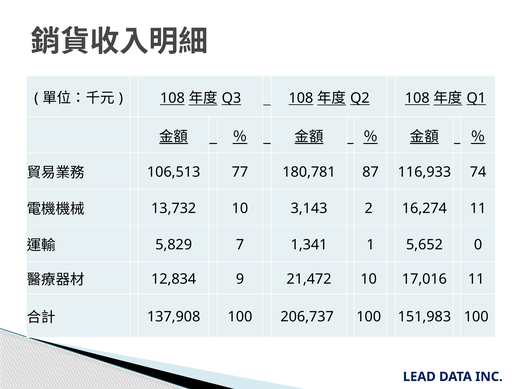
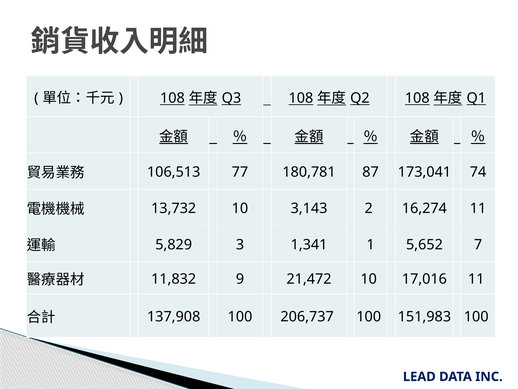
116,933: 116,933 -> 173,041 (424, 172)
7: 7 -> 3 (240, 244)
0: 0 -> 7 (478, 244)
12,834: 12,834 -> 11,832 (174, 279)
